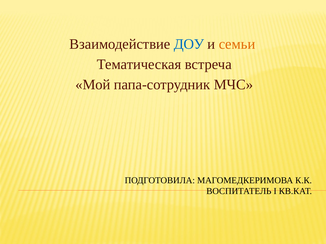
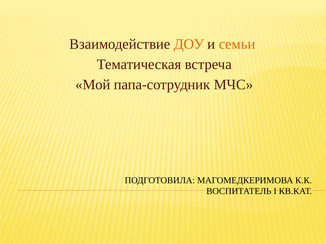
ДОУ colour: blue -> orange (189, 44)
